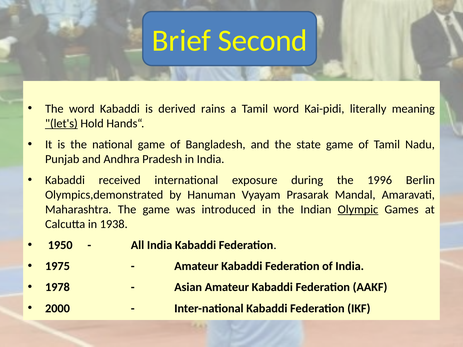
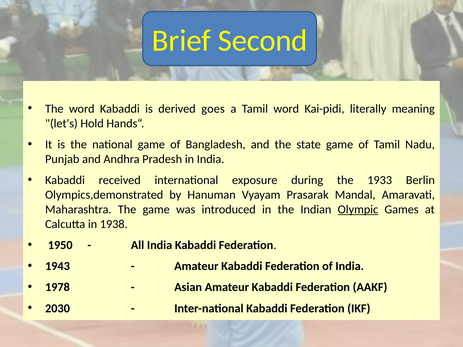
rains: rains -> goes (213, 109)
let's underline: present -> none (61, 123)
1996: 1996 -> 1933 (380, 180)
1975: 1975 -> 1943 (58, 266)
2000: 2000 -> 2030 (58, 309)
